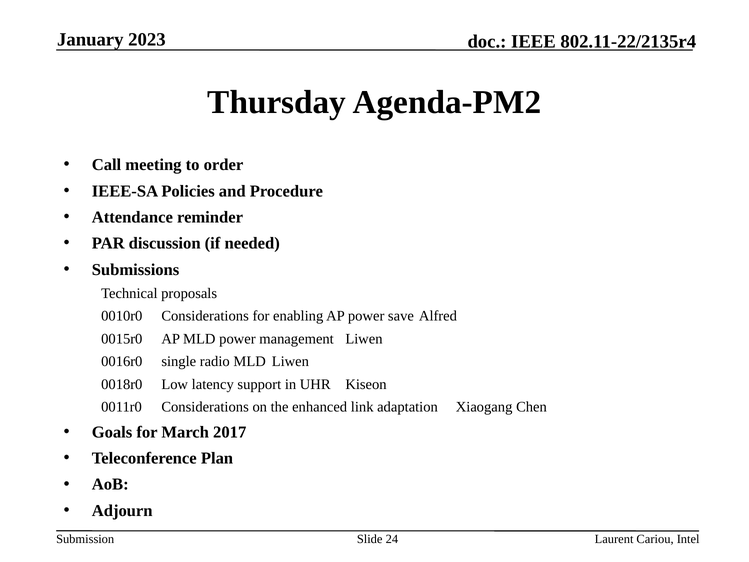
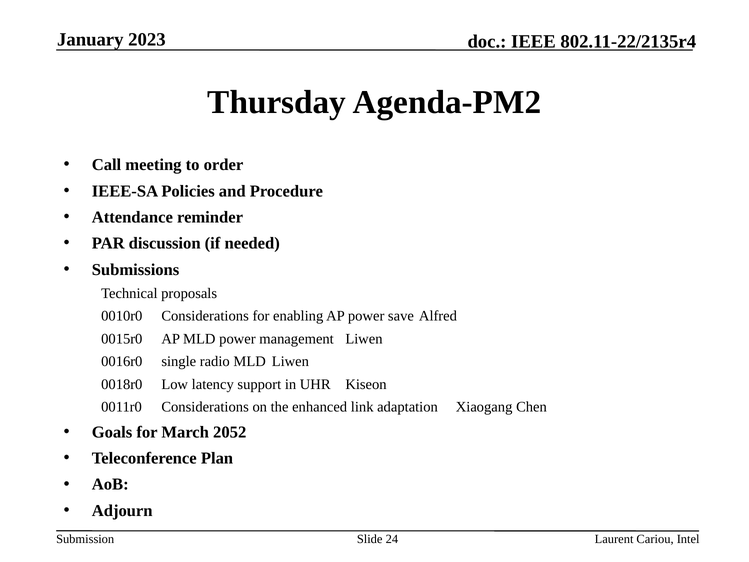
2017: 2017 -> 2052 (230, 432)
